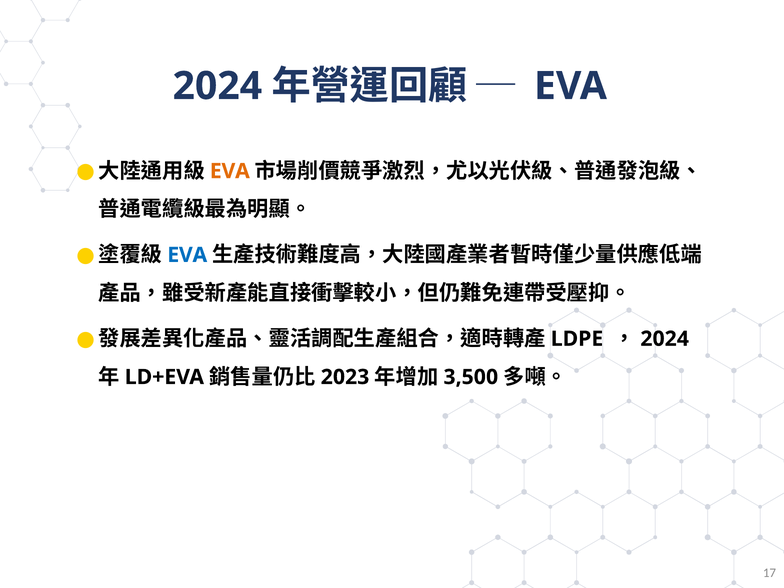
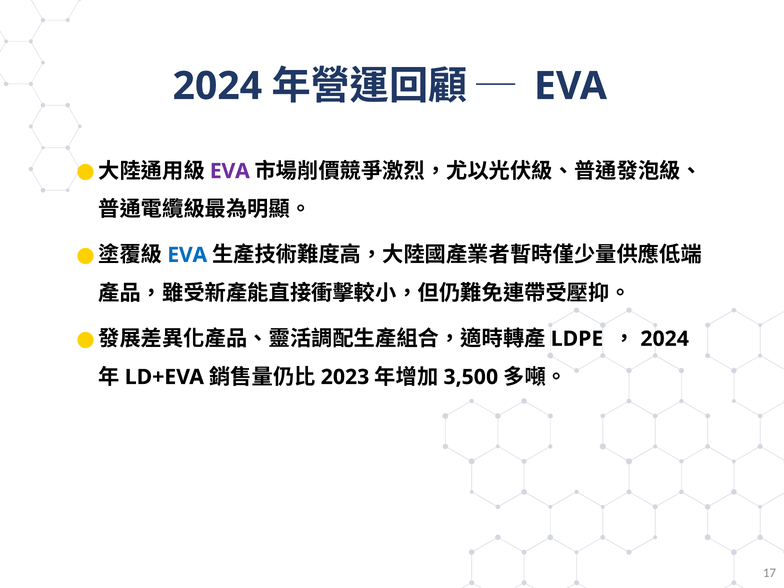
EVA colour: orange -> purple (230, 171)
